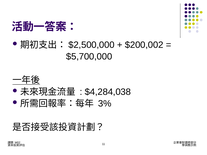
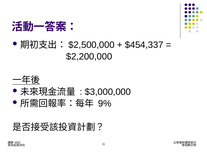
$200,002: $200,002 -> $454,337 (144, 45)
$5,700,000: $5,700,000 -> $2,200,000 (89, 57)
$4,284,038: $4,284,038 -> $3,000,000 (108, 92)
3%: 3% -> 9% (105, 104)
